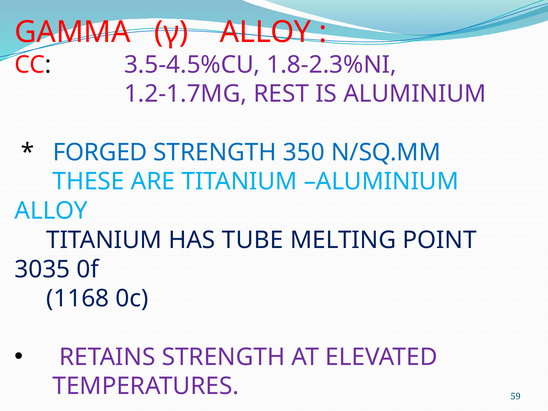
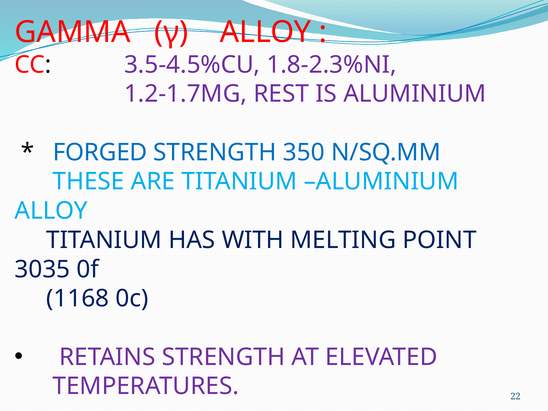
TUBE: TUBE -> WITH (253, 240)
59: 59 -> 22 (516, 396)
